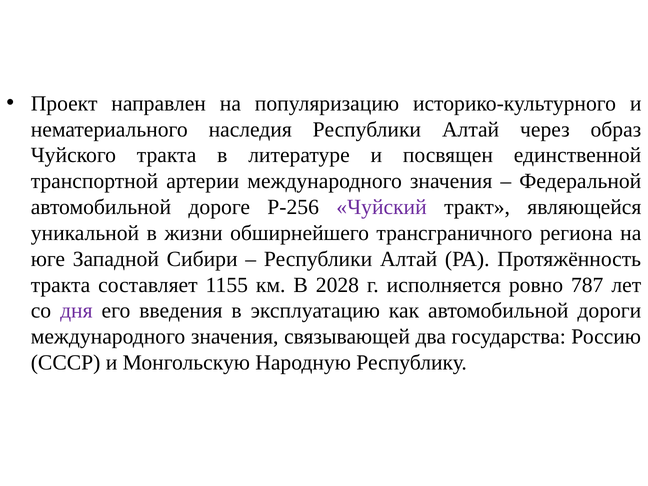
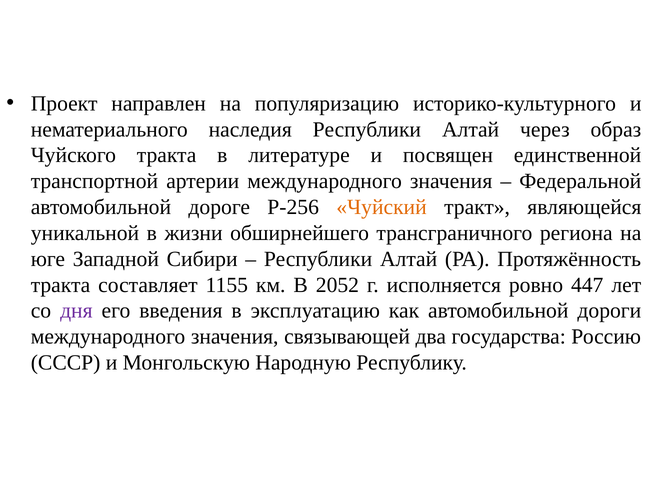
Чуйский colour: purple -> orange (382, 207)
2028: 2028 -> 2052 (337, 285)
787: 787 -> 447 (587, 285)
